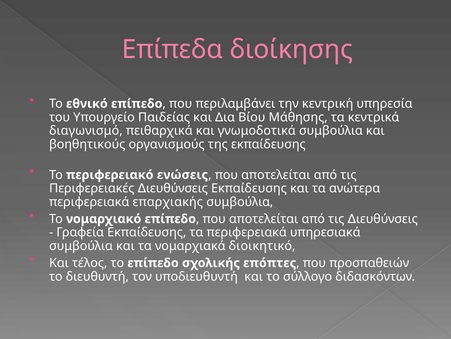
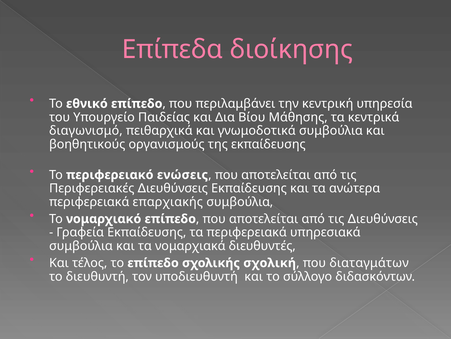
διοικητικό: διοικητικό -> διευθυντές (262, 246)
επόπτες: επόπτες -> σχολική (270, 262)
προσπαθειών: προσπαθειών -> διαταγμάτων (369, 262)
